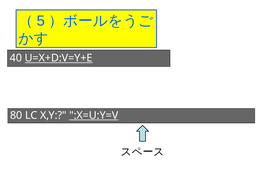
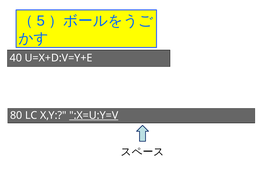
U=X+D:V=Y+E underline: present -> none (59, 58)
